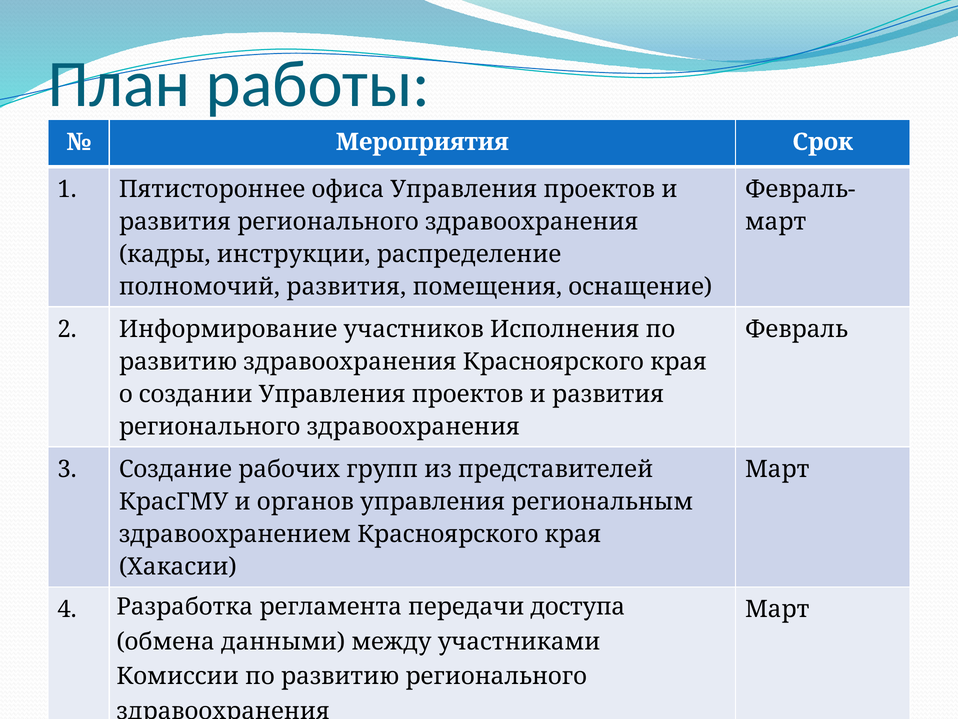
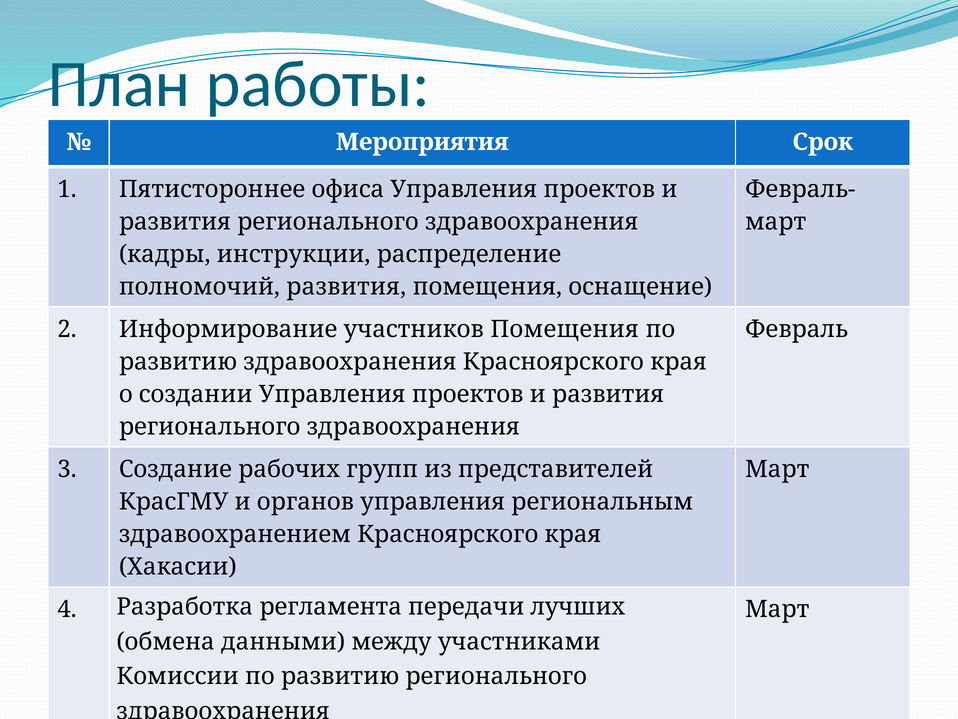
участников Исполнения: Исполнения -> Помещения (565, 329)
передачи доступа: доступа -> лучших (578, 606)
